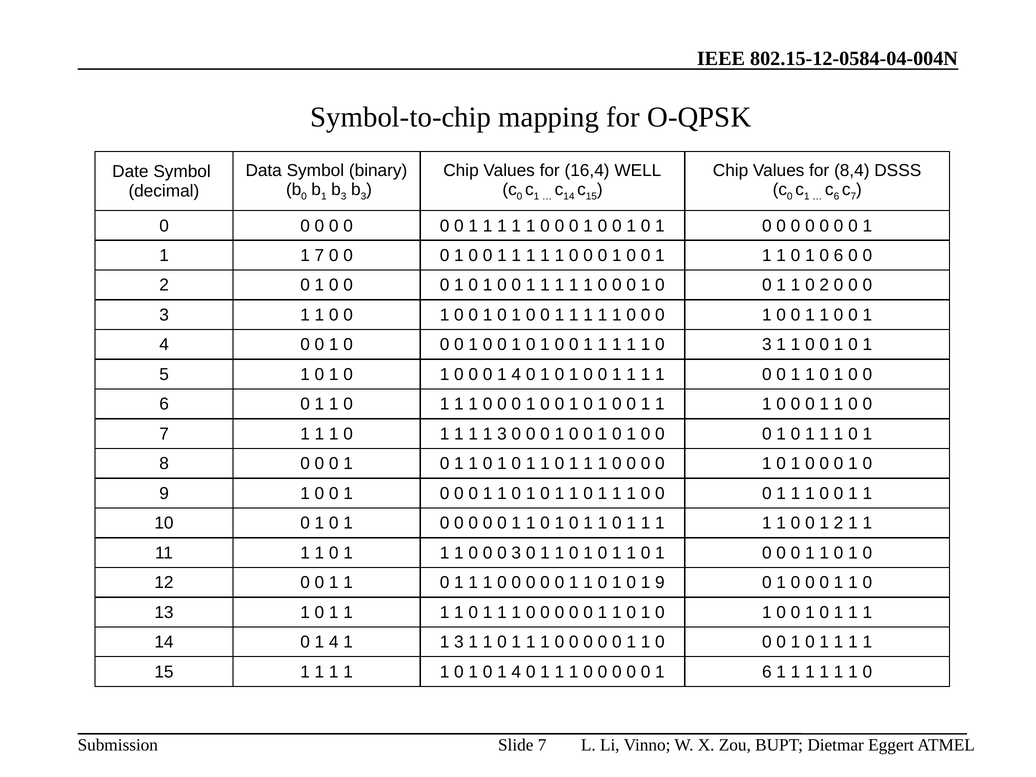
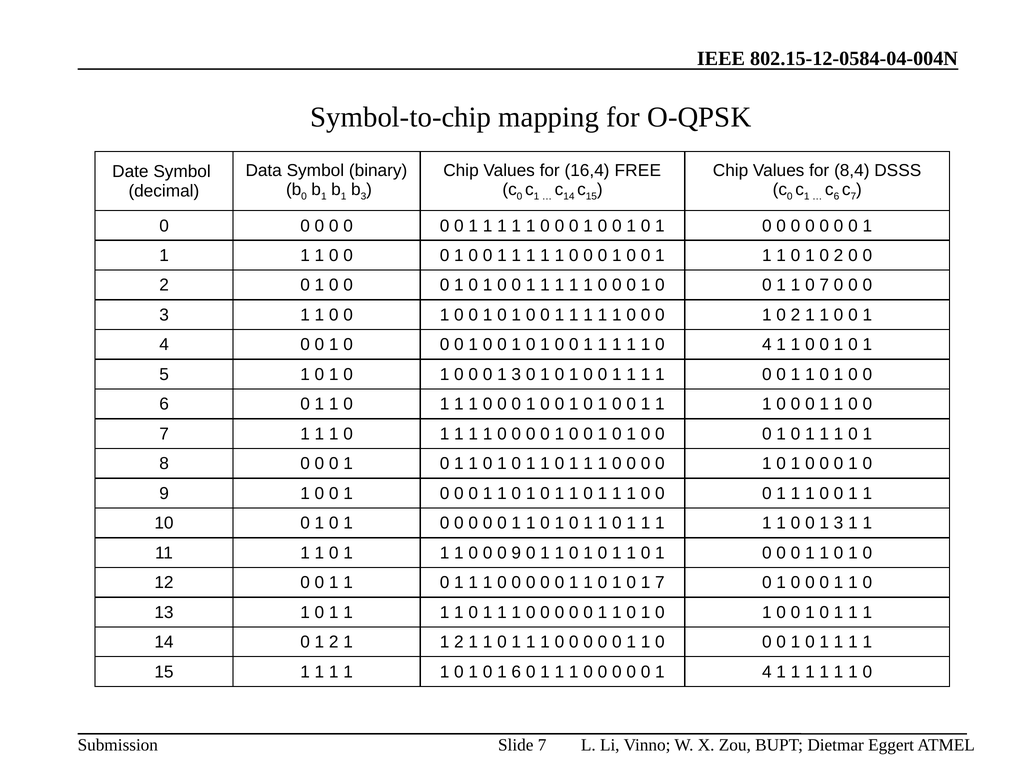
WELL: WELL -> FREE (638, 170)
3: 3 -> 1 (344, 196)
7: 7 -> 1 (319, 256)
6: 6 -> 2 (839, 256)
1 0 2: 2 -> 7 (824, 285)
0: 0 -> 2 (795, 315)
1 0 3: 3 -> 4 (767, 345)
4: 4 -> 3 (516, 374)
3: 3 -> 0 (502, 434)
2: 2 -> 3 (839, 523)
3: 3 -> 9 (516, 553)
1 9: 9 -> 7 (660, 583)
14 0 1 4: 4 -> 2 (334, 642)
3: 3 -> 2 (459, 642)
1 0 1 4: 4 -> 6 (516, 672)
6: 6 -> 4 (767, 672)
